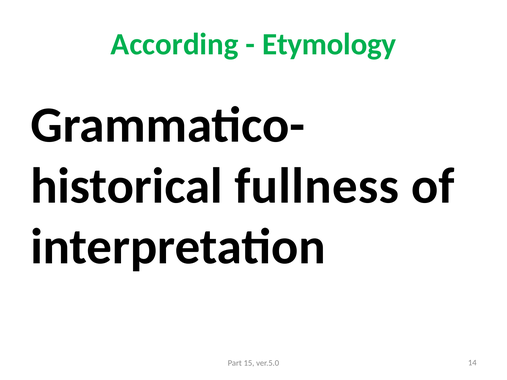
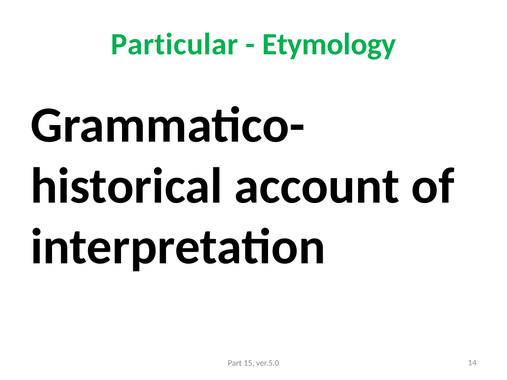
According: According -> Particular (174, 44)
fullness: fullness -> account (317, 186)
